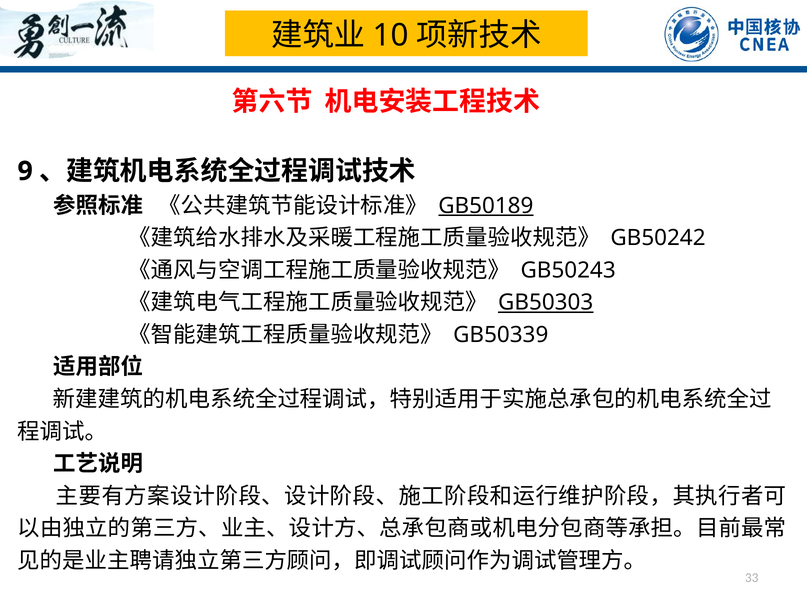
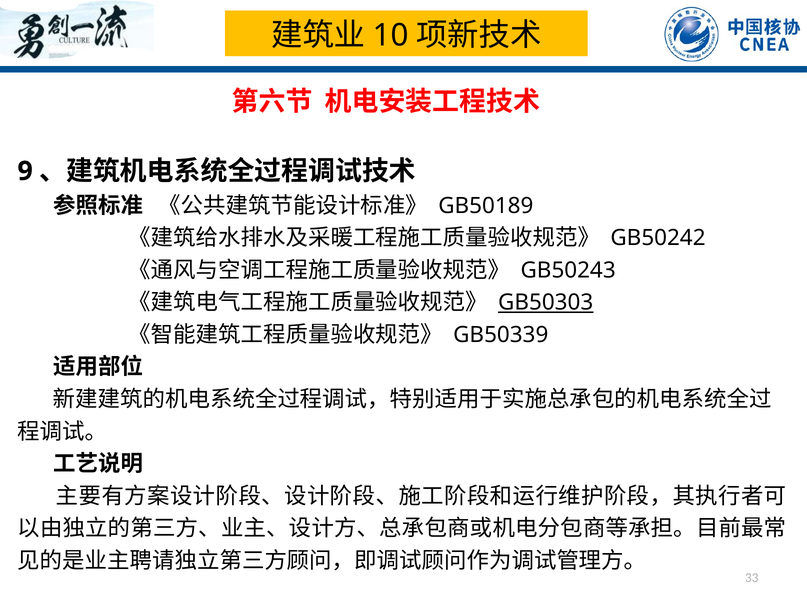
GB50189 underline: present -> none (486, 206)
